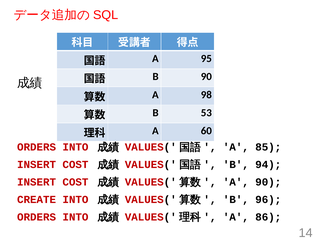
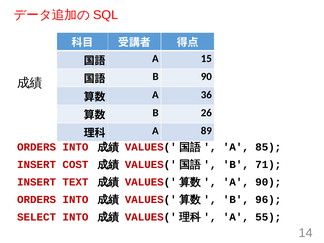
95: 95 -> 15 (206, 59)
98: 98 -> 36 (206, 95)
53: 53 -> 26 (206, 113)
60: 60 -> 89 (206, 131)
94: 94 -> 71 (268, 165)
COST: COST -> TEXT (75, 182)
CREATE: CREATE -> ORDERS (37, 199)
ORDERS: ORDERS -> SELECT (37, 217)
86: 86 -> 55 (268, 217)
